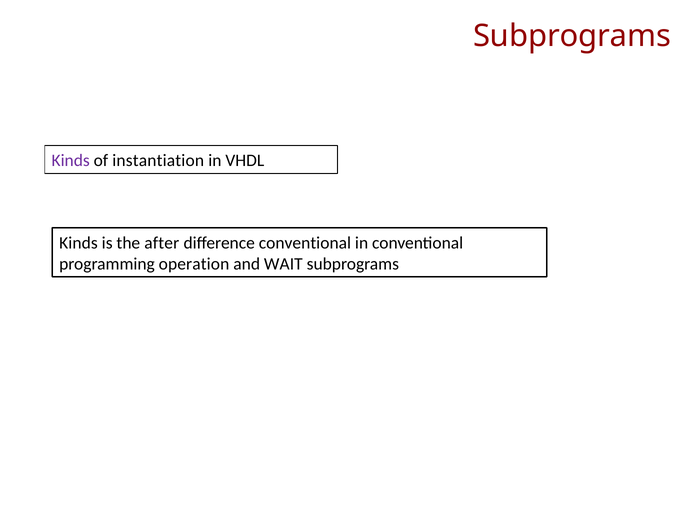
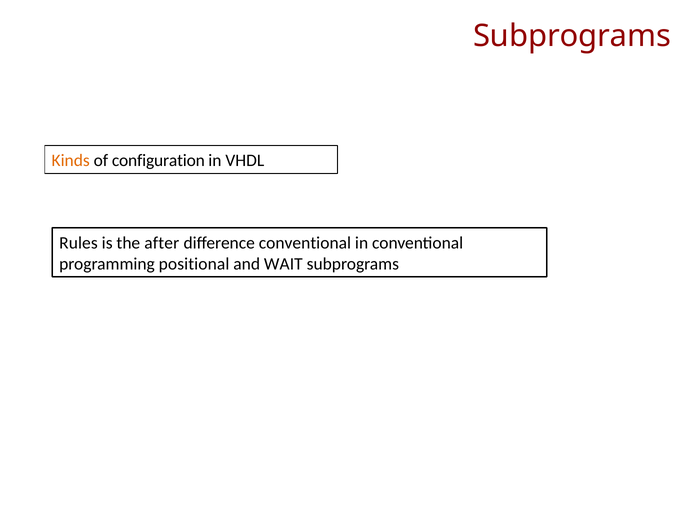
Kinds colour: purple -> orange (71, 161)
instantiation: instantiation -> configuration (158, 161)
Kinds: Kinds -> Rules (78, 243)
operation: operation -> positional (194, 264)
